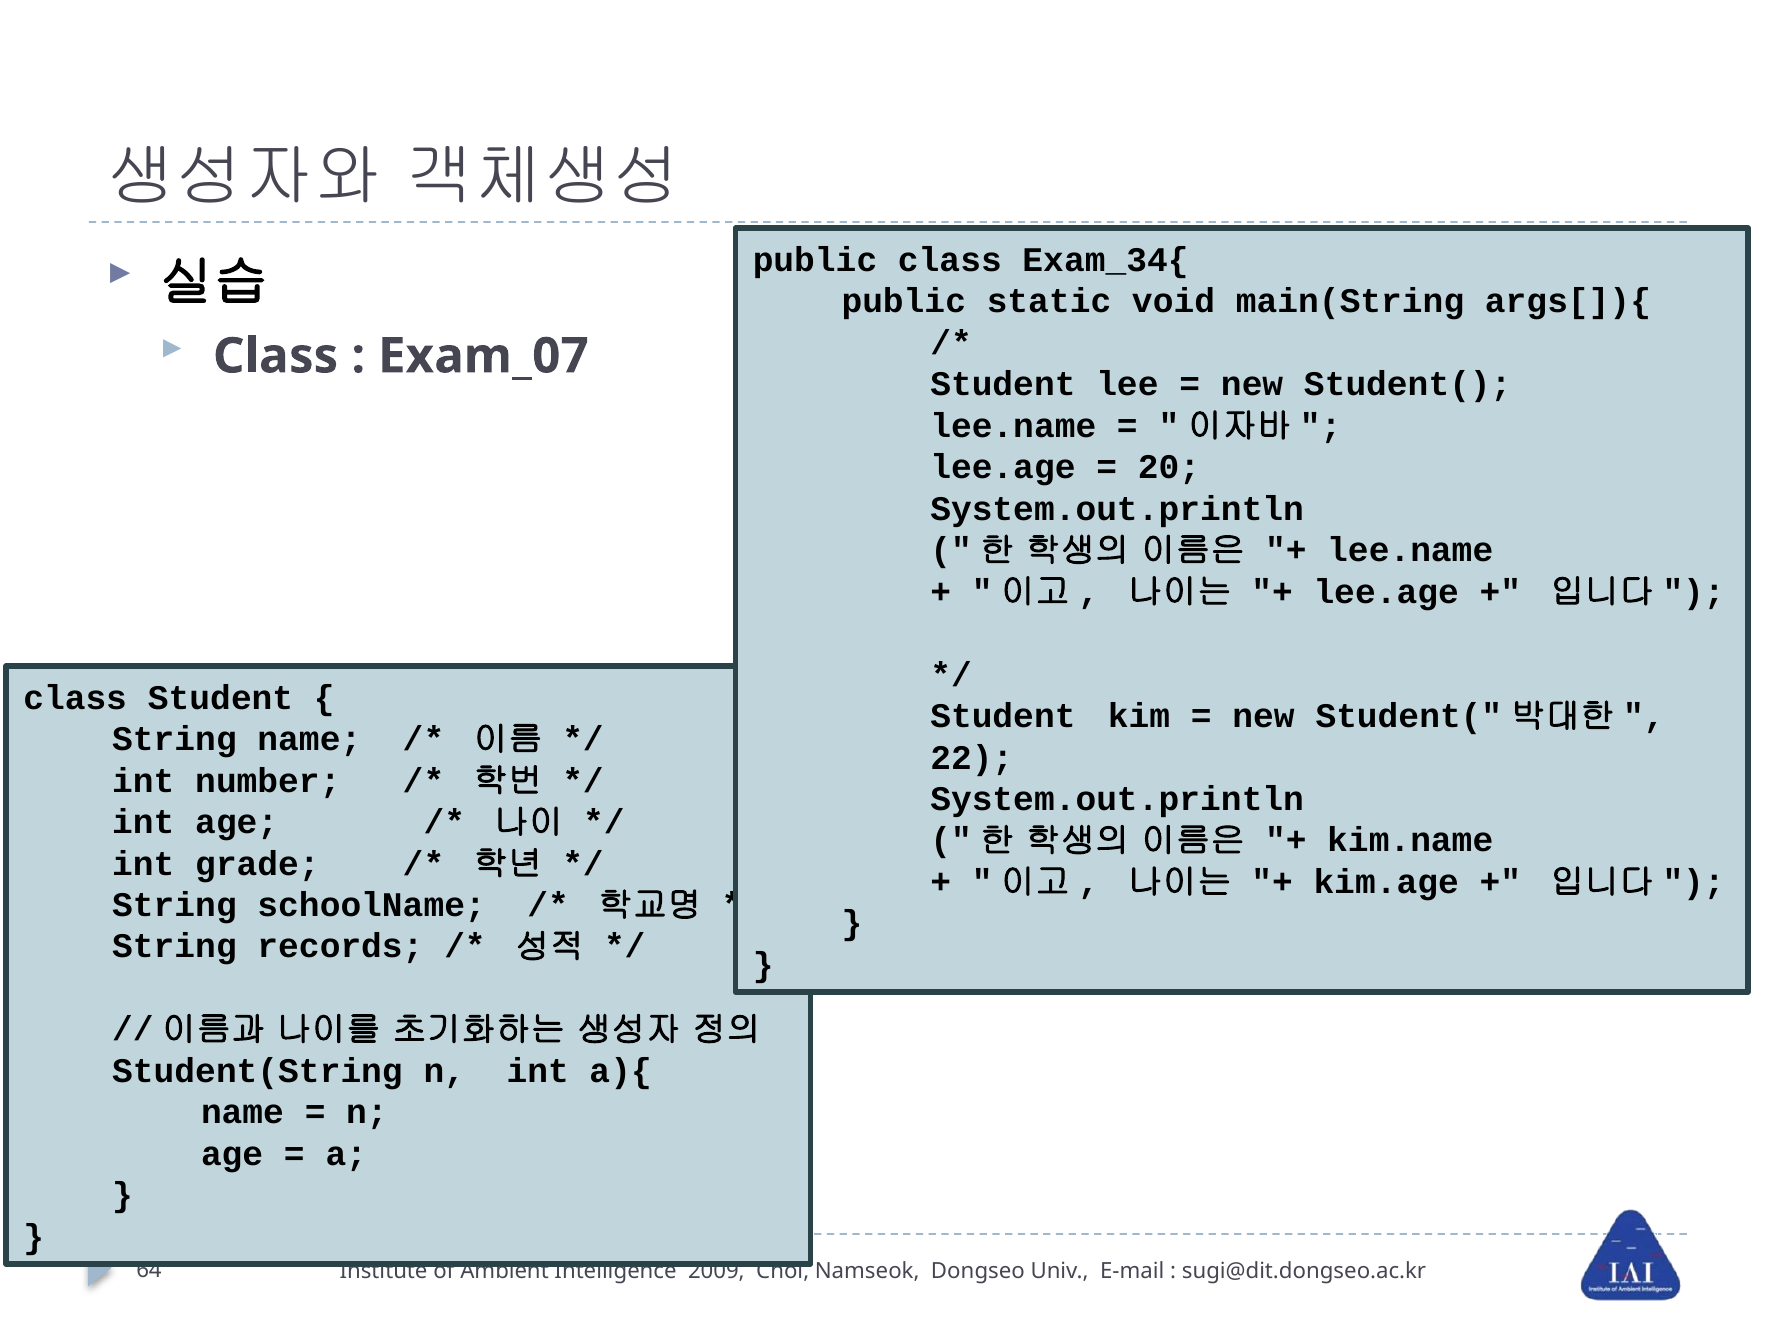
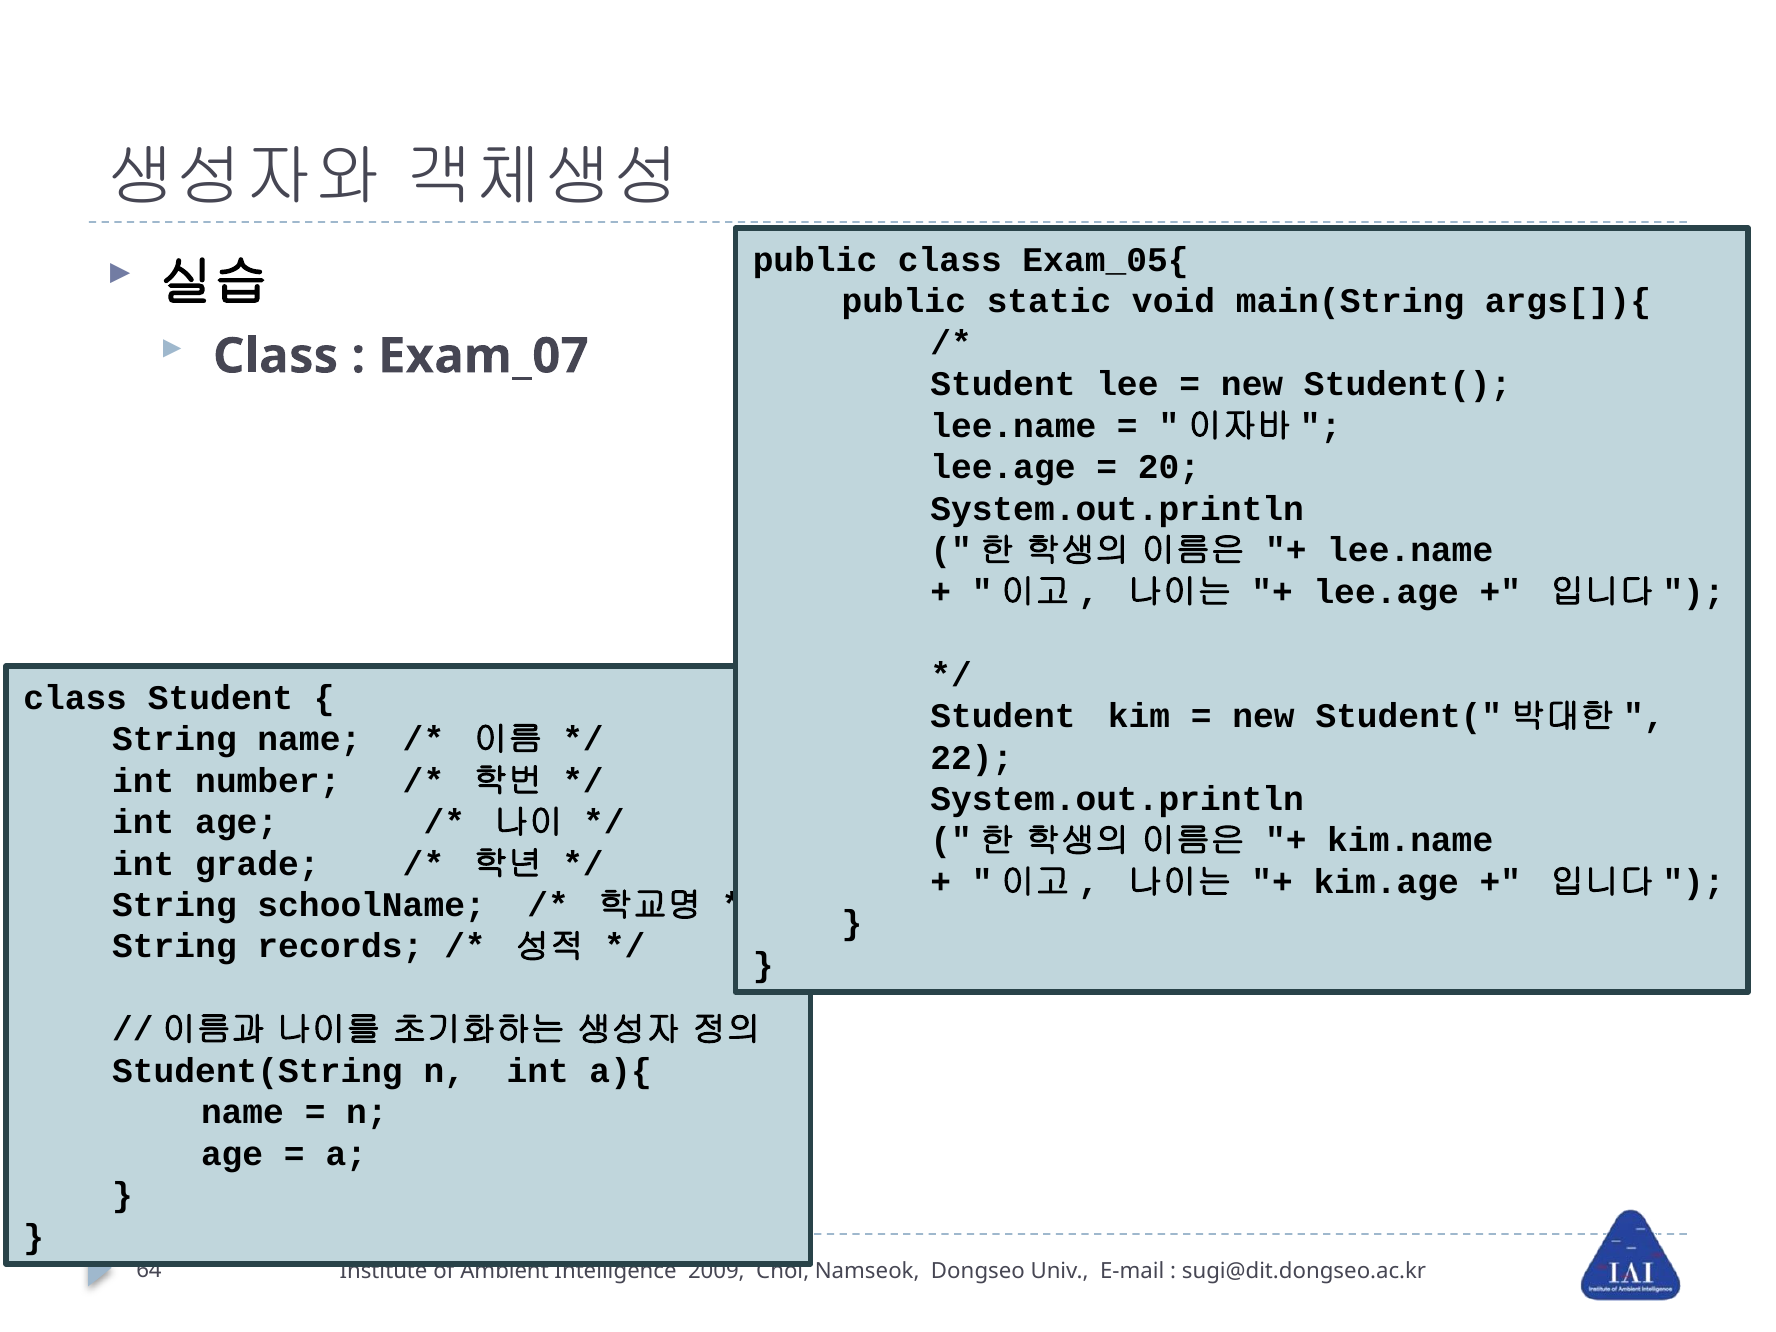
Exam_34{: Exam_34{ -> Exam_05{ (1106, 260)
